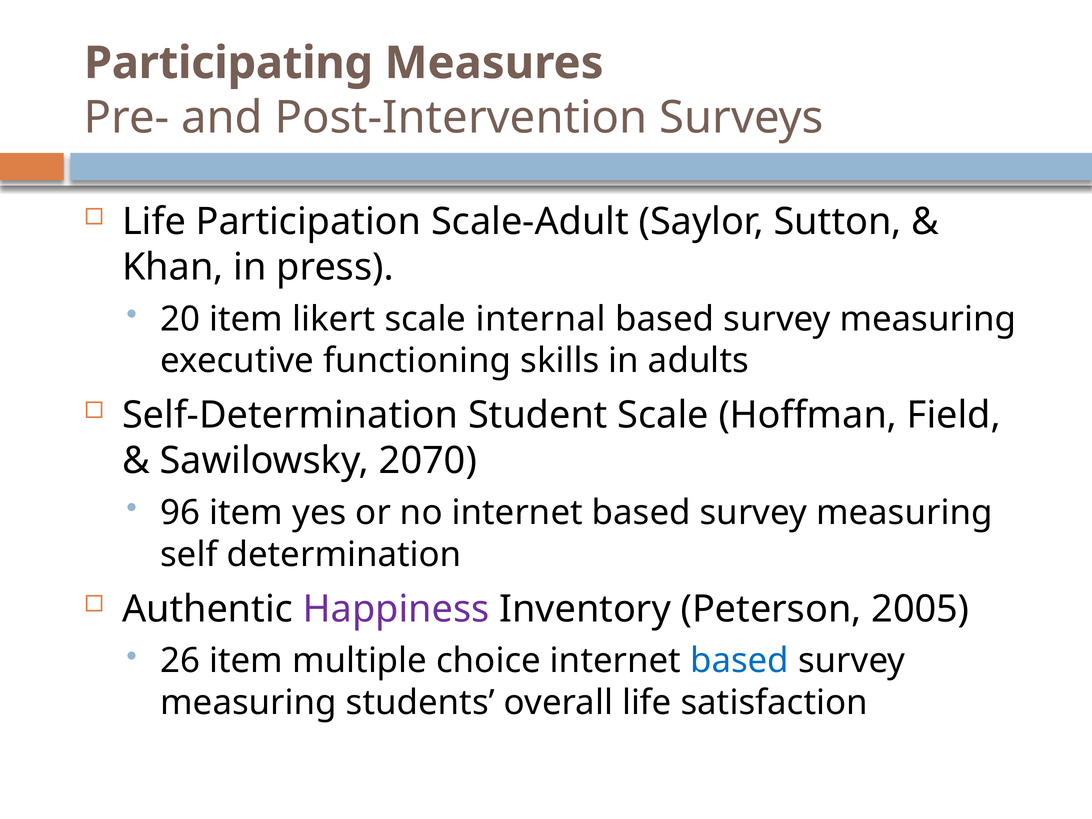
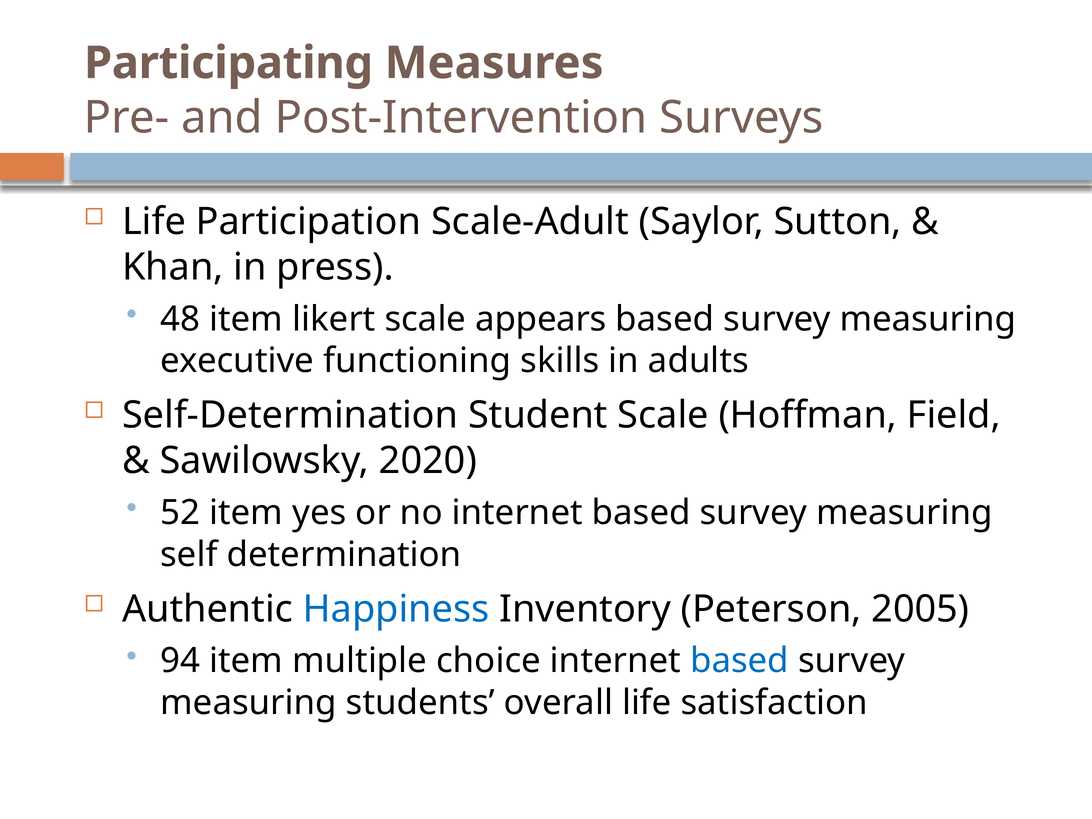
20: 20 -> 48 (180, 319)
internal: internal -> appears (541, 319)
2070: 2070 -> 2020 (428, 461)
96: 96 -> 52 (180, 513)
Happiness colour: purple -> blue (396, 609)
26: 26 -> 94 (180, 661)
